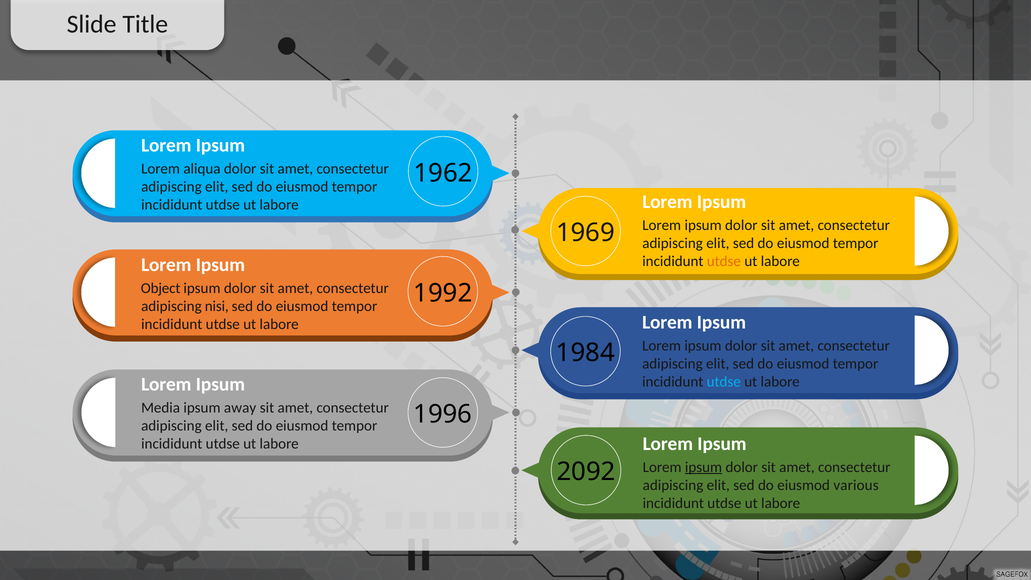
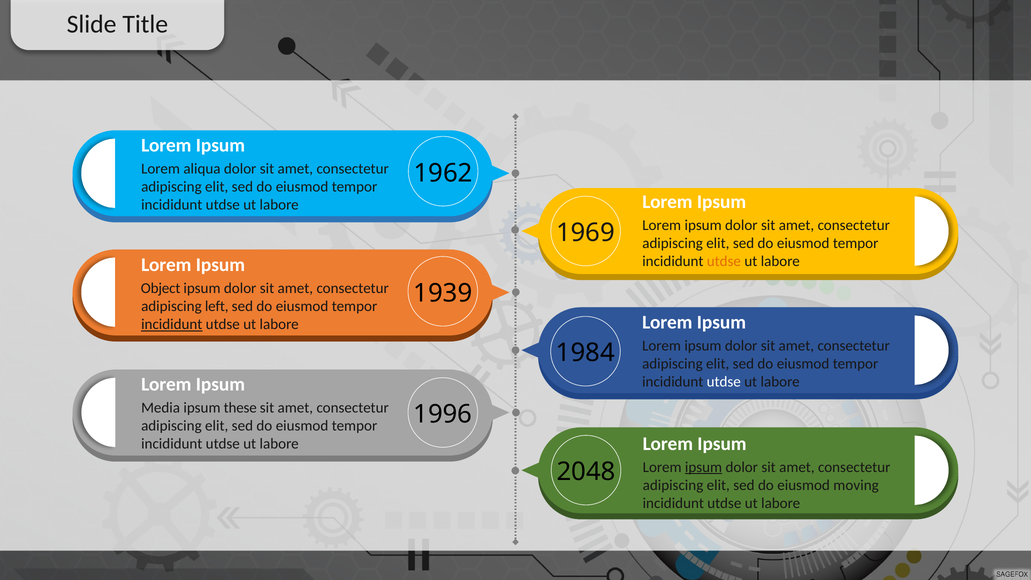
1992: 1992 -> 1939 (443, 293)
nisi: nisi -> left (217, 306)
incididunt underline: none -> present (172, 324)
utdse colour: light blue -> white (724, 382)
away: away -> these (240, 408)
2092: 2092 -> 2048 (586, 472)
various: various -> moving (856, 485)
